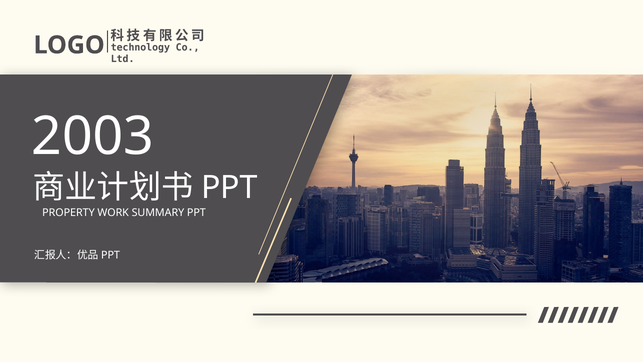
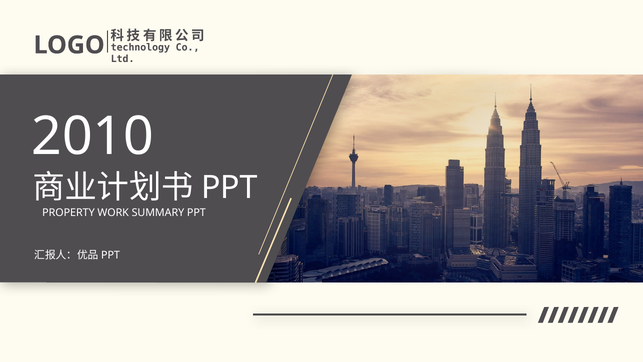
2003: 2003 -> 2010 (93, 137)
